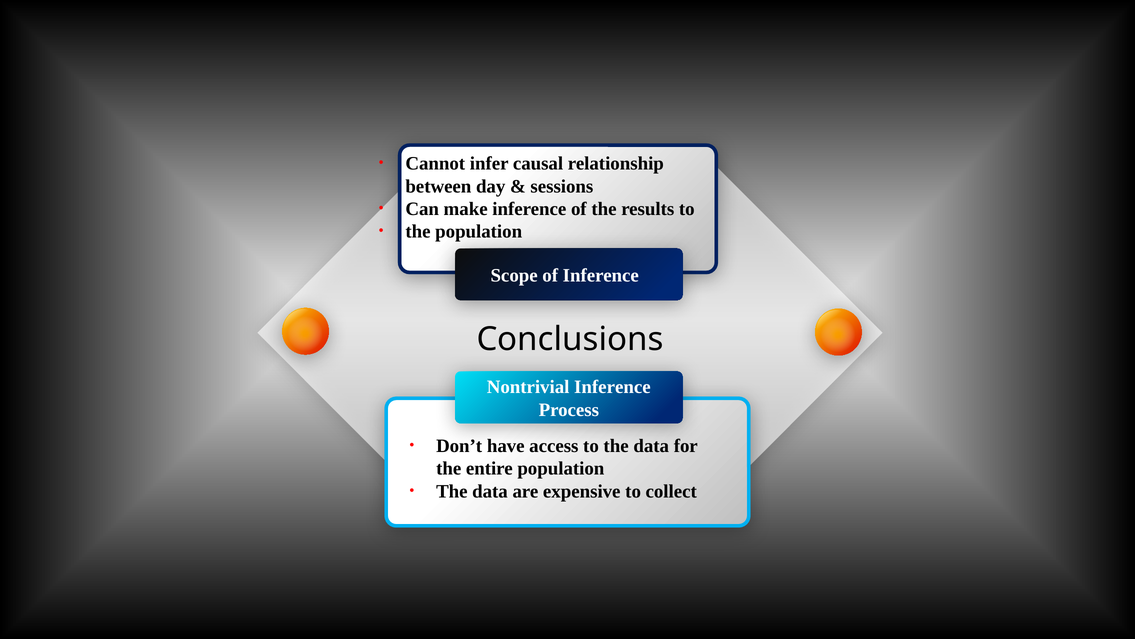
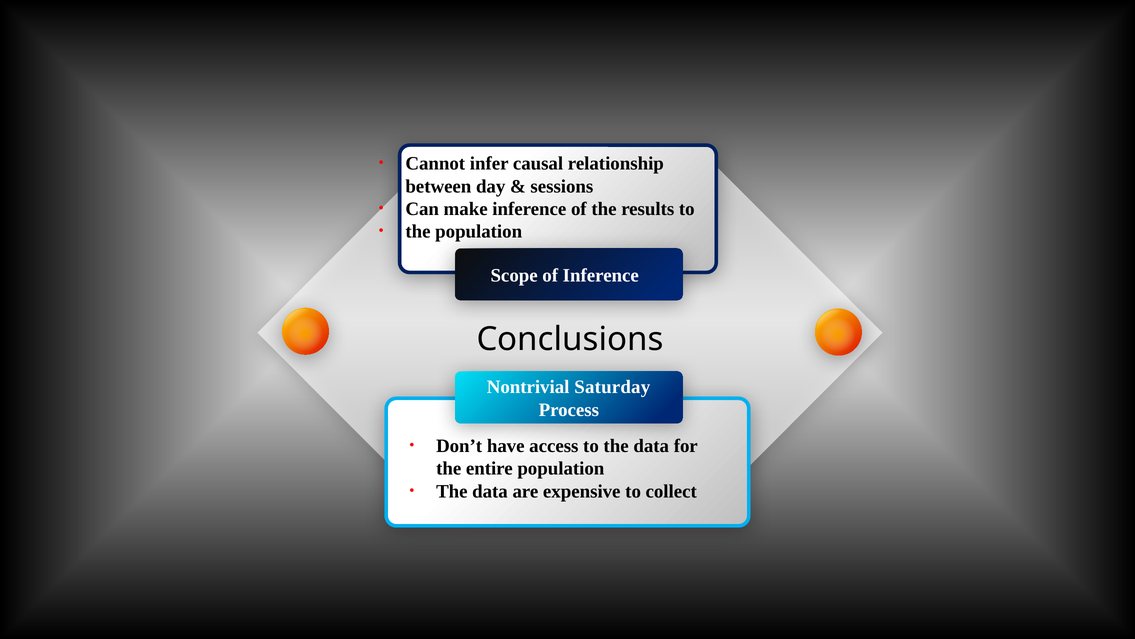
Nontrivial Inference: Inference -> Saturday (612, 387)
